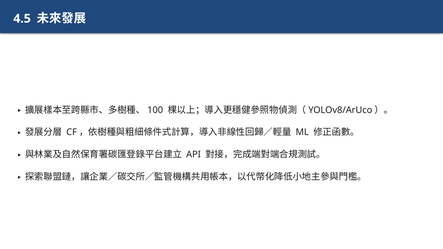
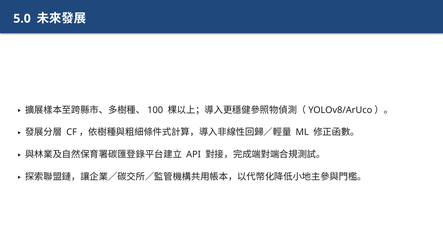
4.5: 4.5 -> 5.0 (22, 19)
